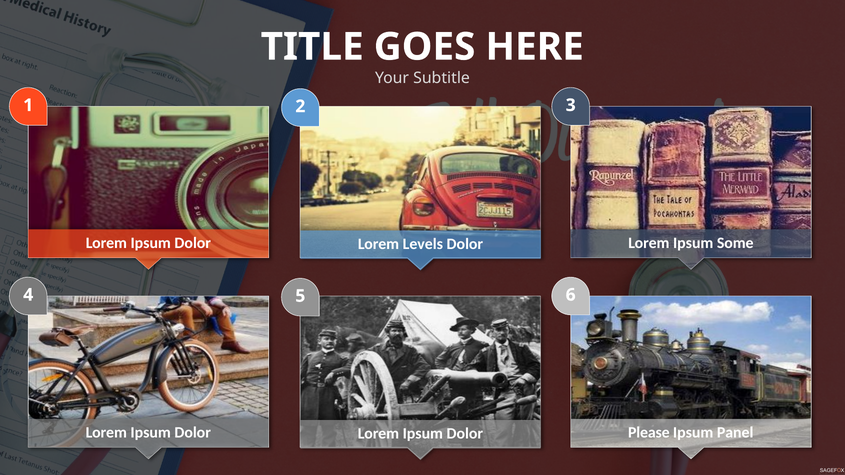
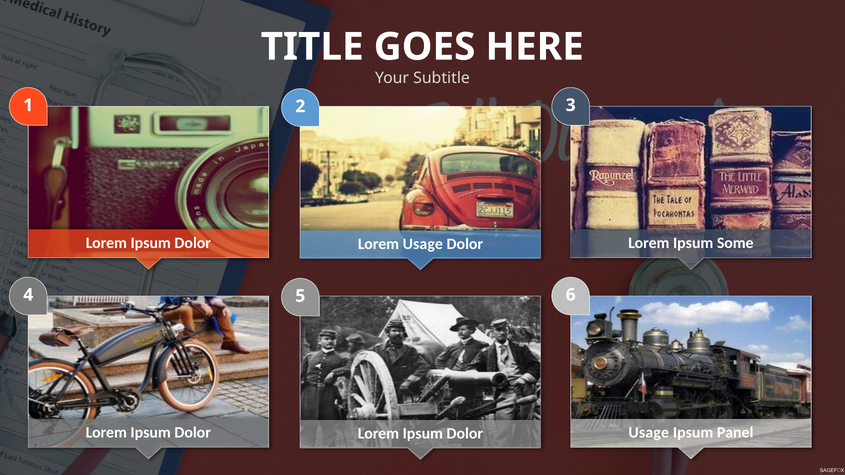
Lorem Levels: Levels -> Usage (423, 244)
Please: Please -> Usage (649, 433)
